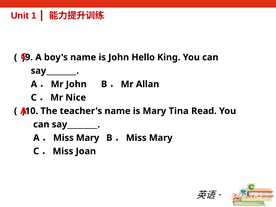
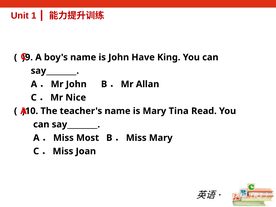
Hello: Hello -> Have (143, 57)
Mary: Mary -> Most (88, 138)
